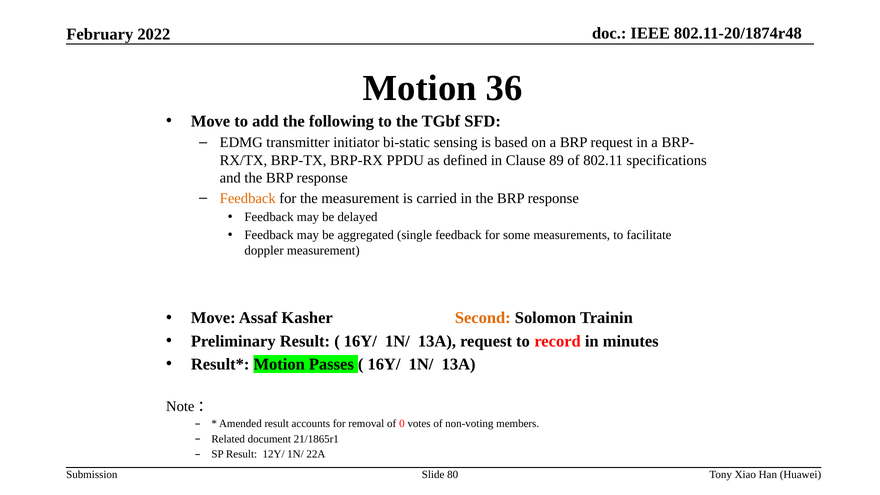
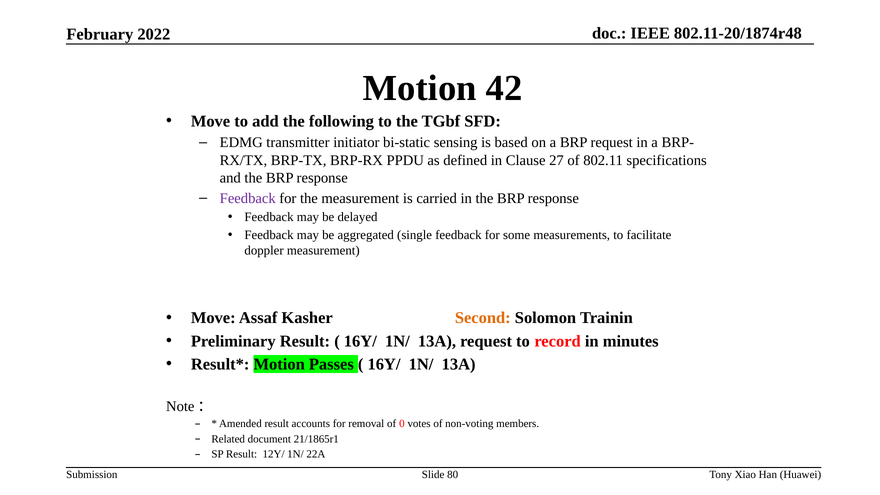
36: 36 -> 42 (504, 88)
89: 89 -> 27 (556, 160)
Feedback colour: orange -> purple (248, 198)
